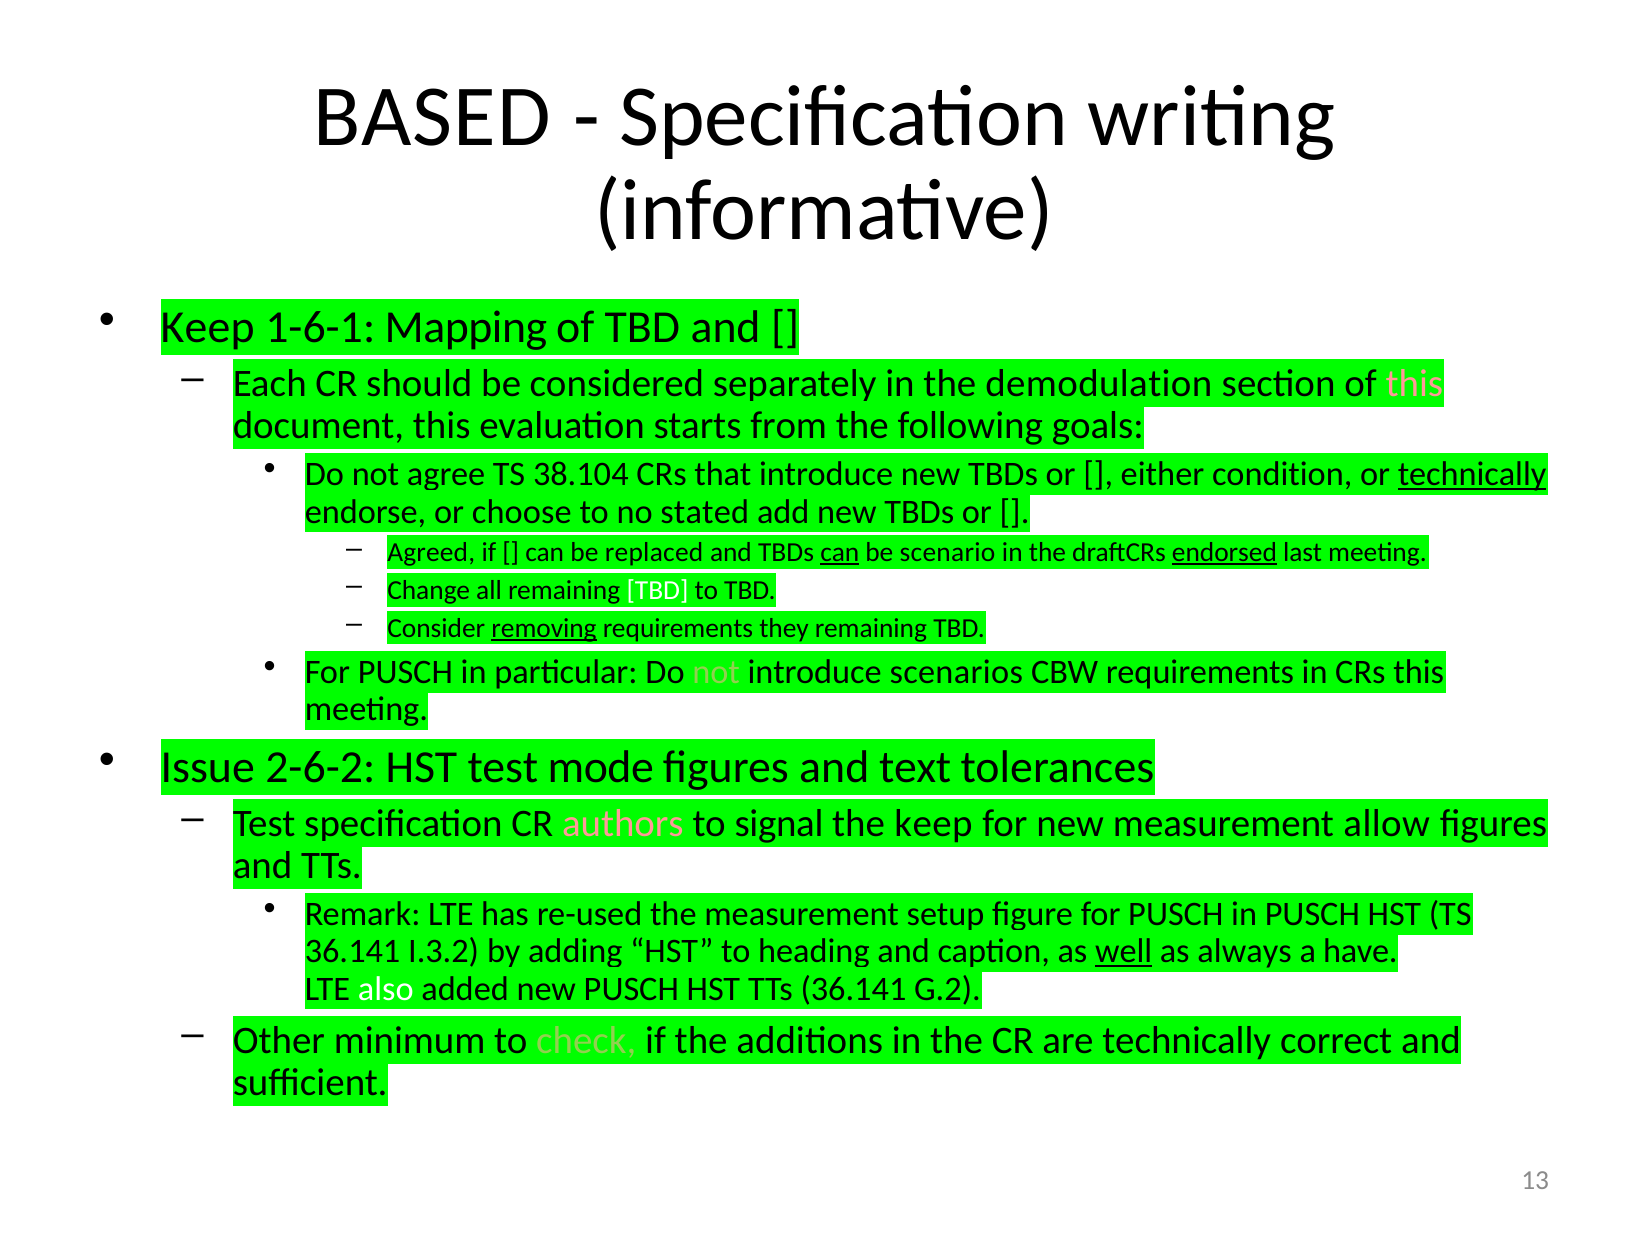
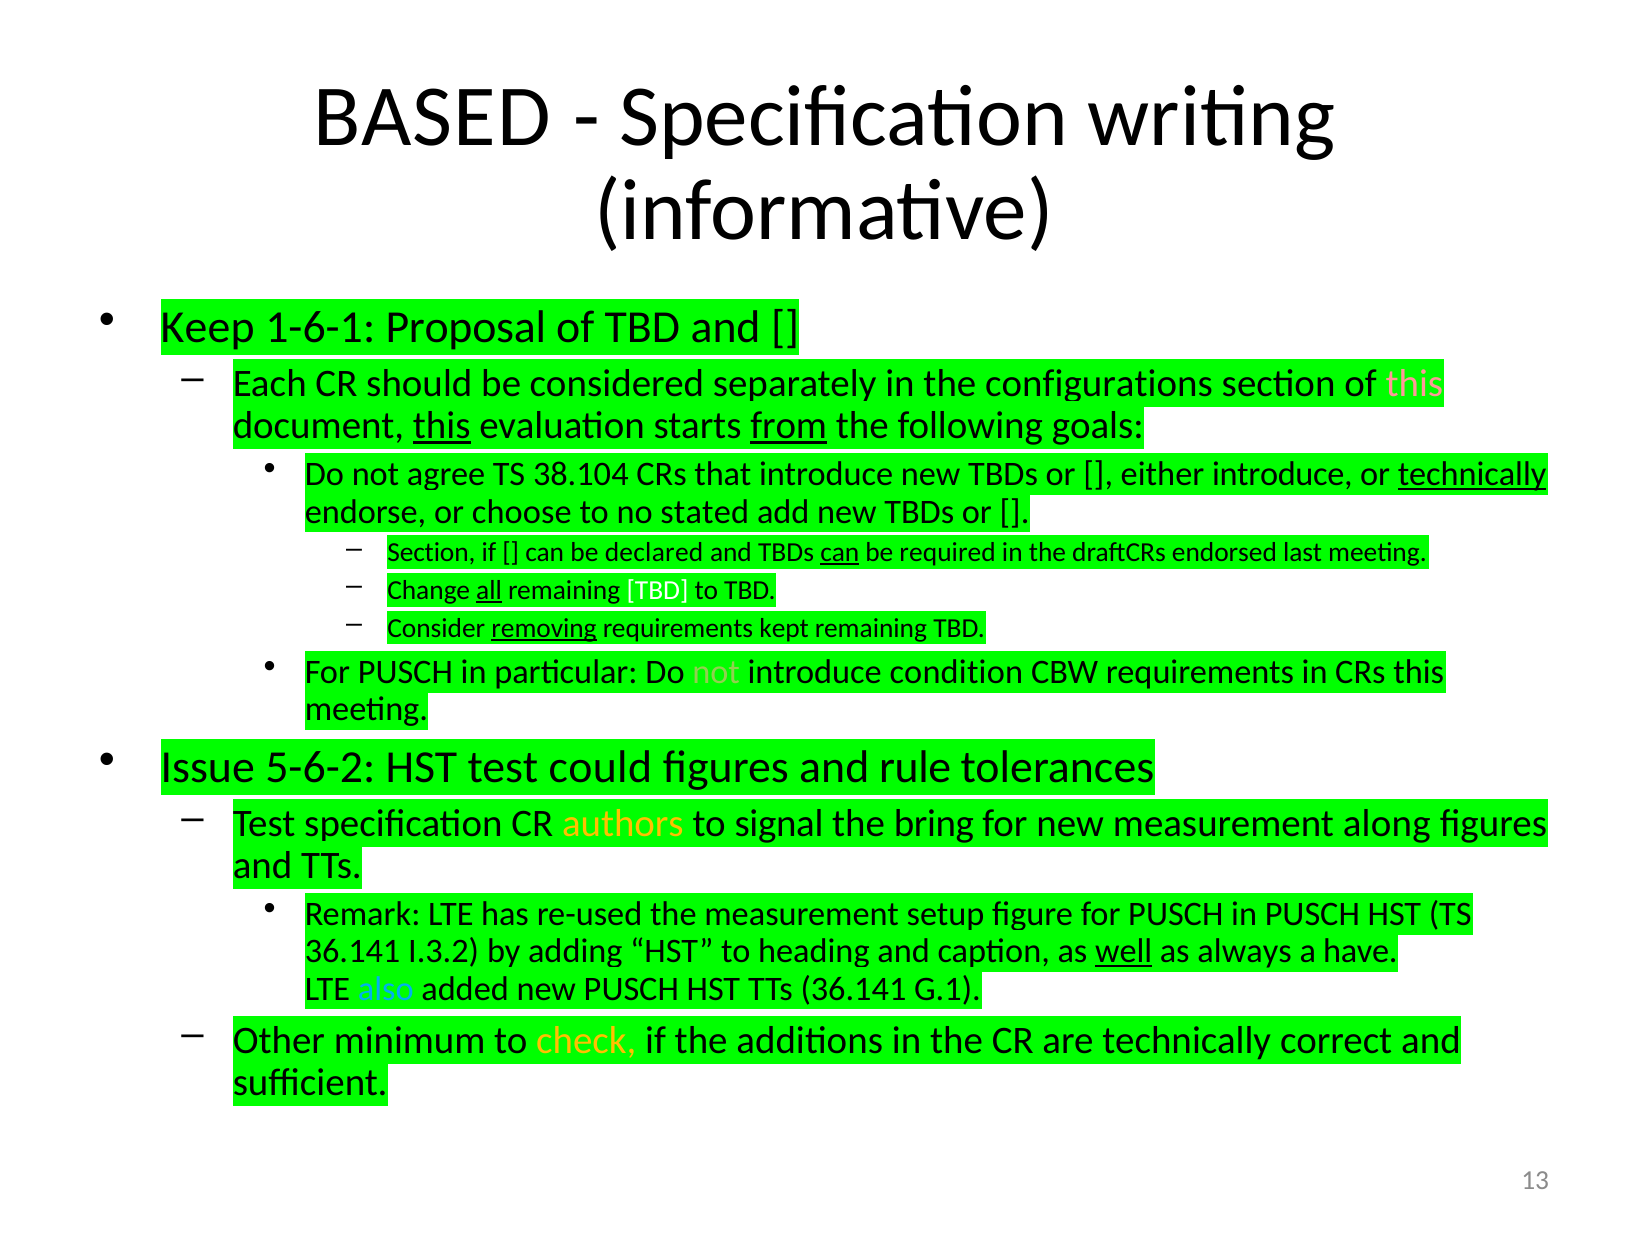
Mapping: Mapping -> Proposal (466, 327)
demodulation: demodulation -> configurations (1099, 384)
this underline: none -> present (442, 426)
from underline: none -> present (789, 426)
either condition: condition -> introduce (1282, 475)
Agreed: Agreed -> Section (431, 552)
replaced: replaced -> declared (654, 552)
scenario: scenario -> required (948, 552)
endorsed underline: present -> none (1224, 552)
all underline: none -> present (489, 590)
they: they -> kept (784, 628)
scenarios: scenarios -> condition (956, 672)
2-6-2: 2-6-2 -> 5-6-2 (320, 767)
mode: mode -> could (600, 767)
text: text -> rule (915, 767)
authors colour: pink -> yellow (623, 824)
the keep: keep -> bring (934, 824)
allow: allow -> along (1387, 824)
also colour: white -> light blue (386, 989)
G.2: G.2 -> G.1 (947, 989)
check colour: light green -> yellow (586, 1040)
